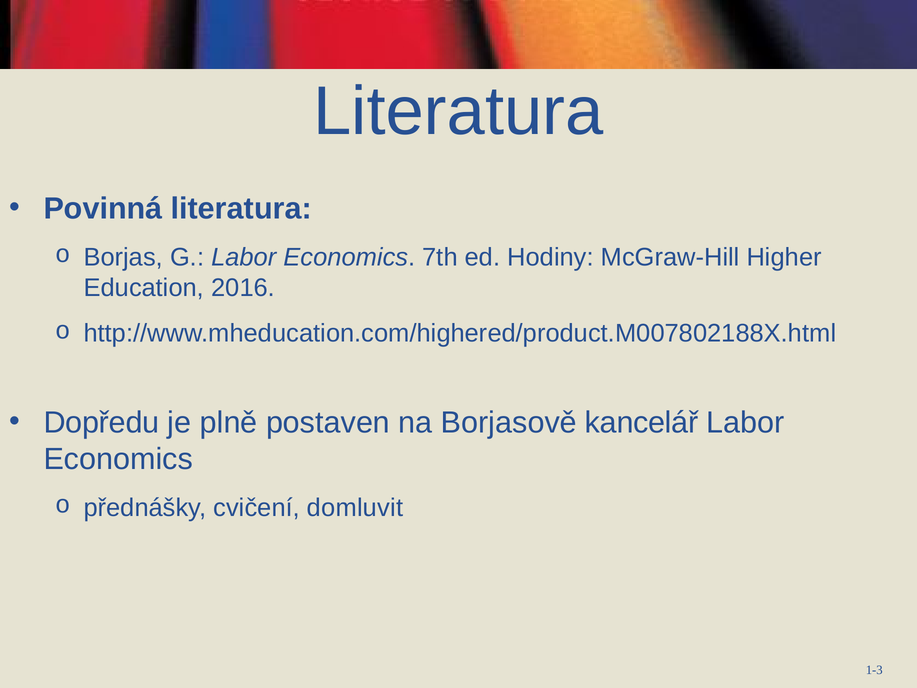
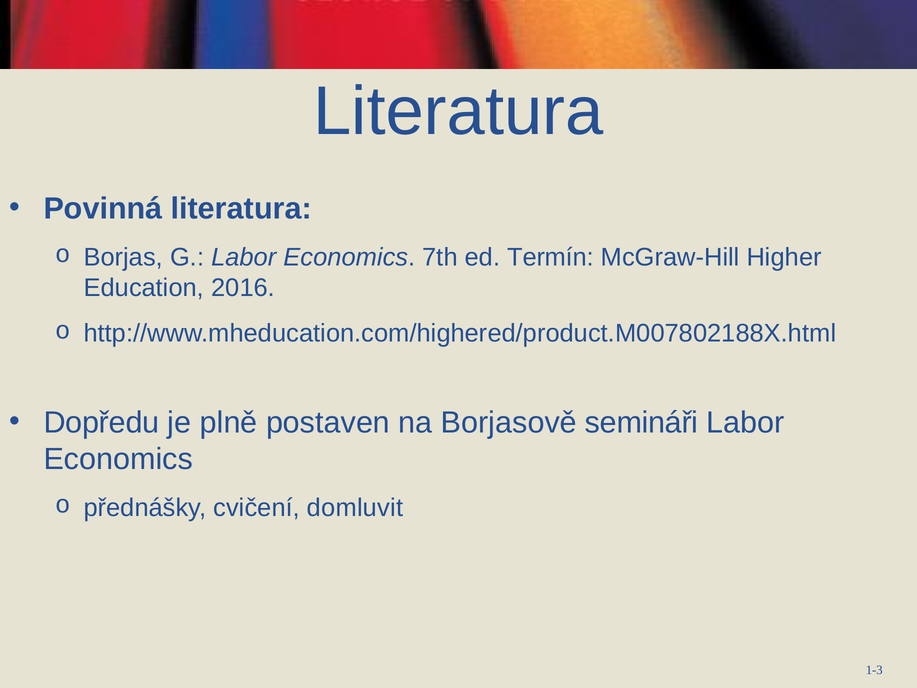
Hodiny: Hodiny -> Termín (551, 257)
kancelář: kancelář -> semináři (642, 422)
